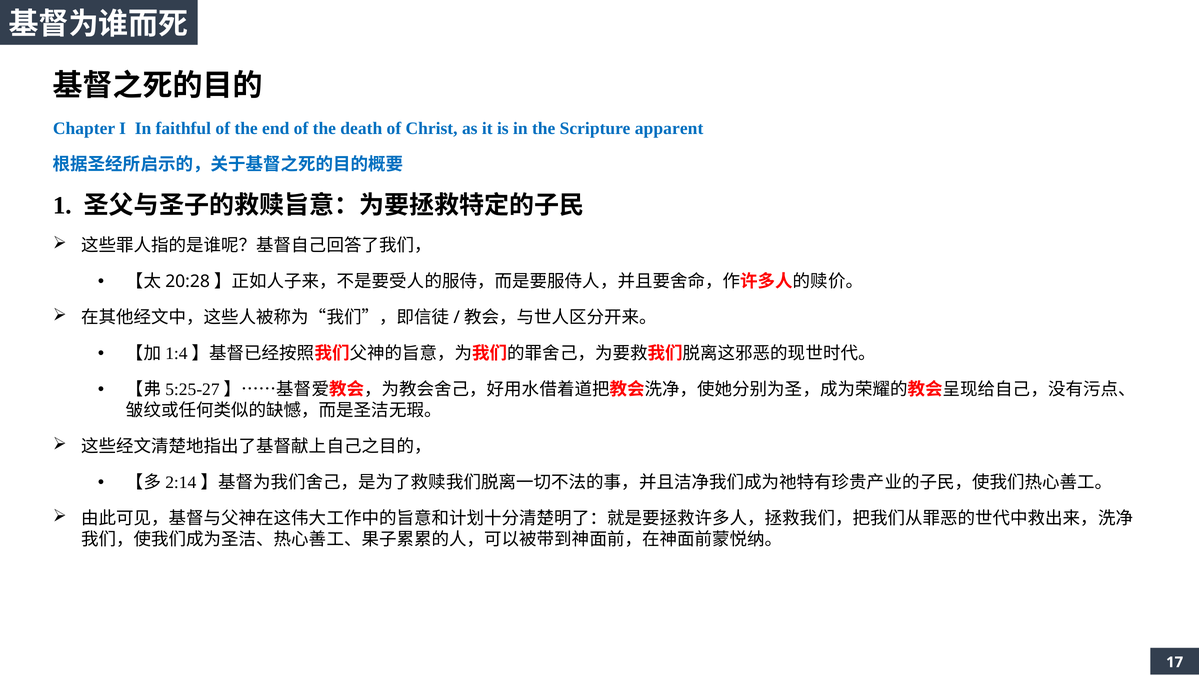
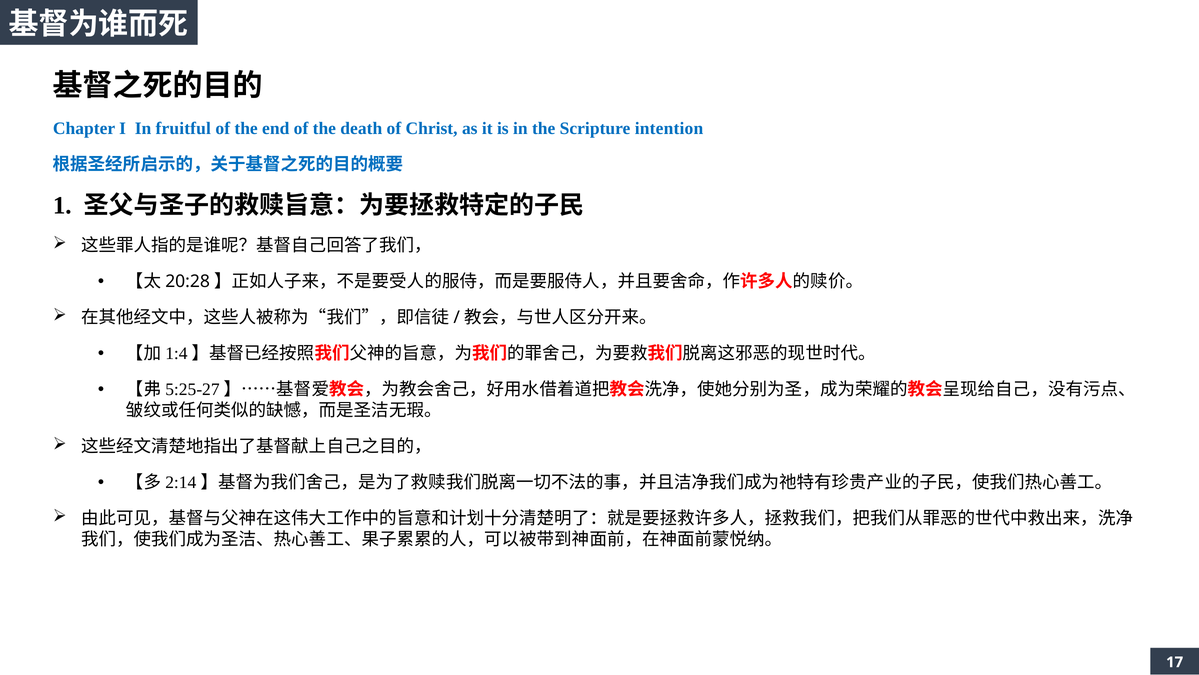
faithful: faithful -> fruitful (183, 129)
apparent: apparent -> intention (669, 129)
